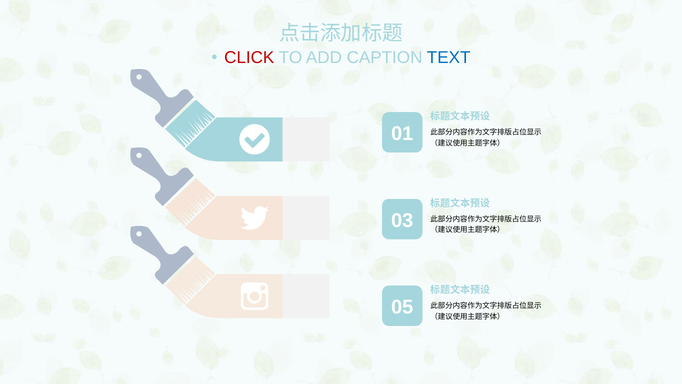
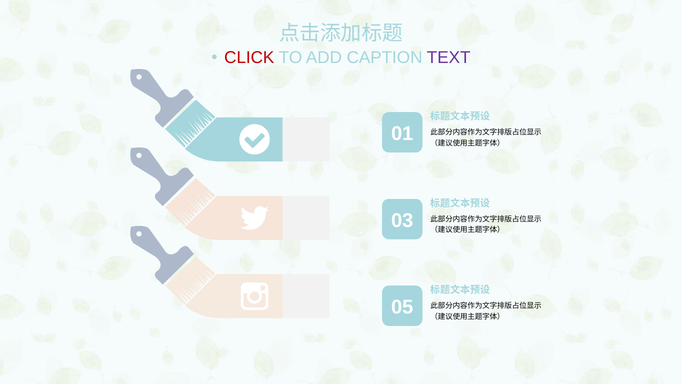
TEXT colour: blue -> purple (449, 58)
